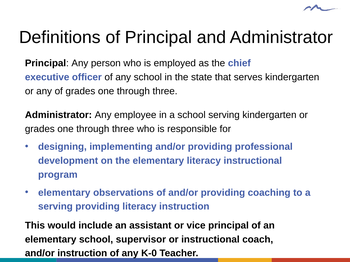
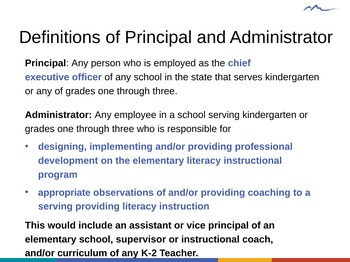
elementary: elementary -> appropriate (64, 193)
and/or instruction: instruction -> curriculum (82, 254)
K-0: K-0 -> K-2 (149, 254)
